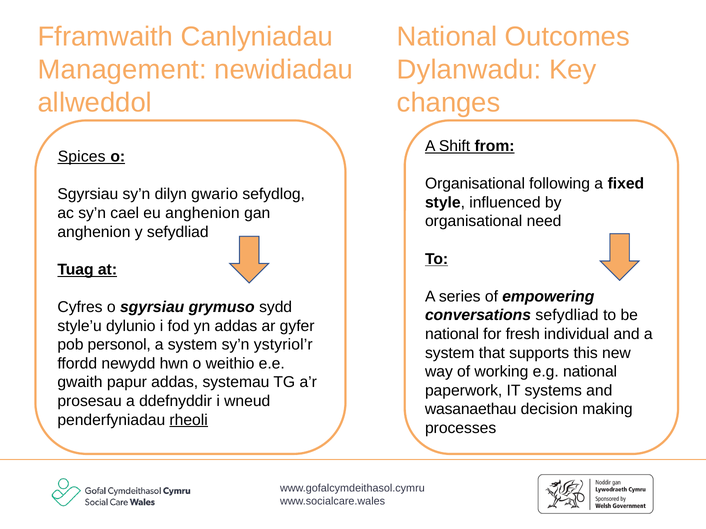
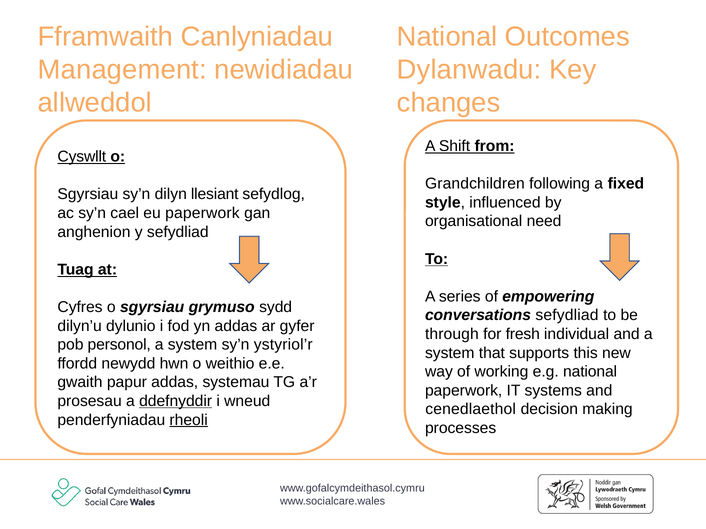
Spices: Spices -> Cyswllt (82, 157)
Organisational: Organisational -> Grandchildren (475, 184)
gwario: gwario -> llesiant (215, 194)
eu anghenion: anghenion -> paperwork (202, 213)
style’u: style’u -> dilyn’u (80, 326)
national: national -> through (452, 334)
ddefnyddir underline: none -> present (176, 401)
wasanaethau: wasanaethau -> cenedlaethol (471, 410)
